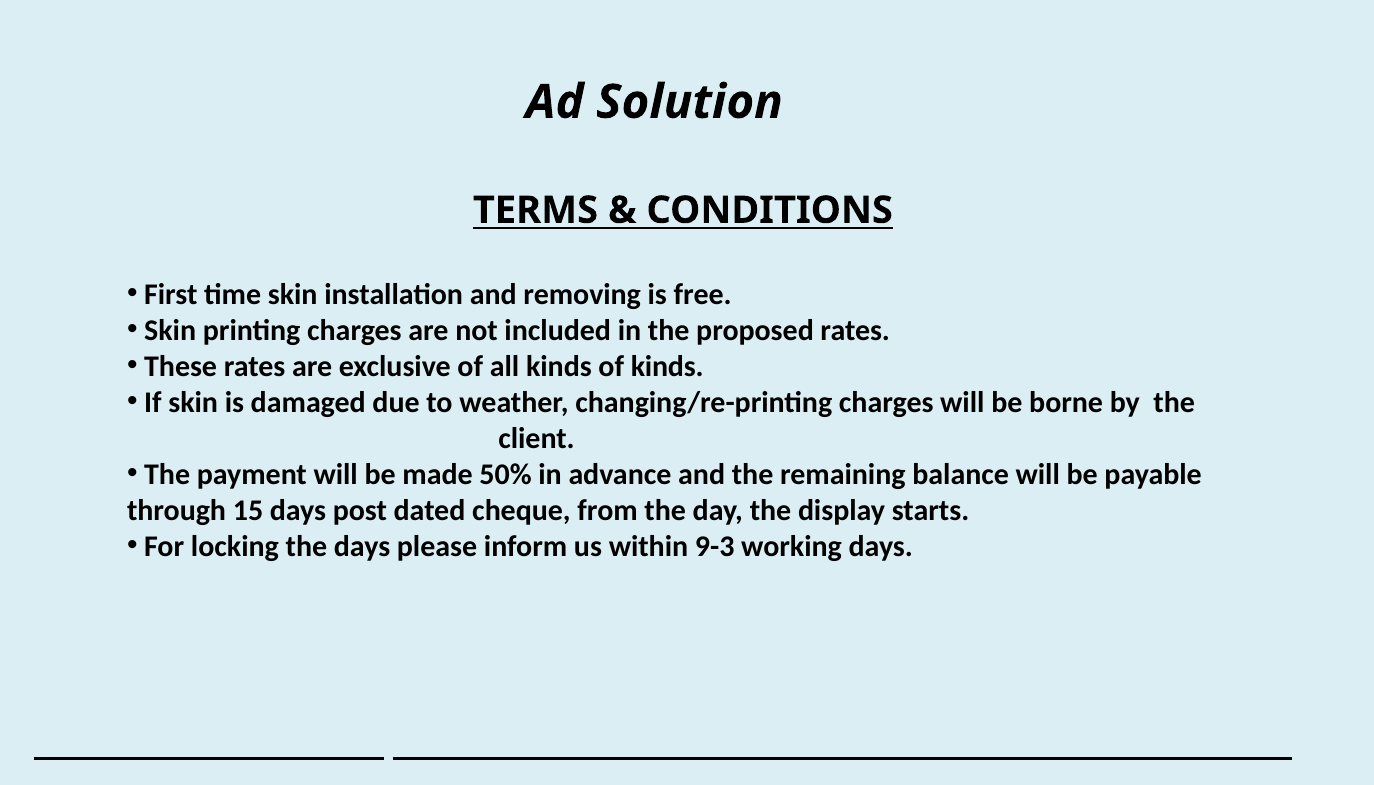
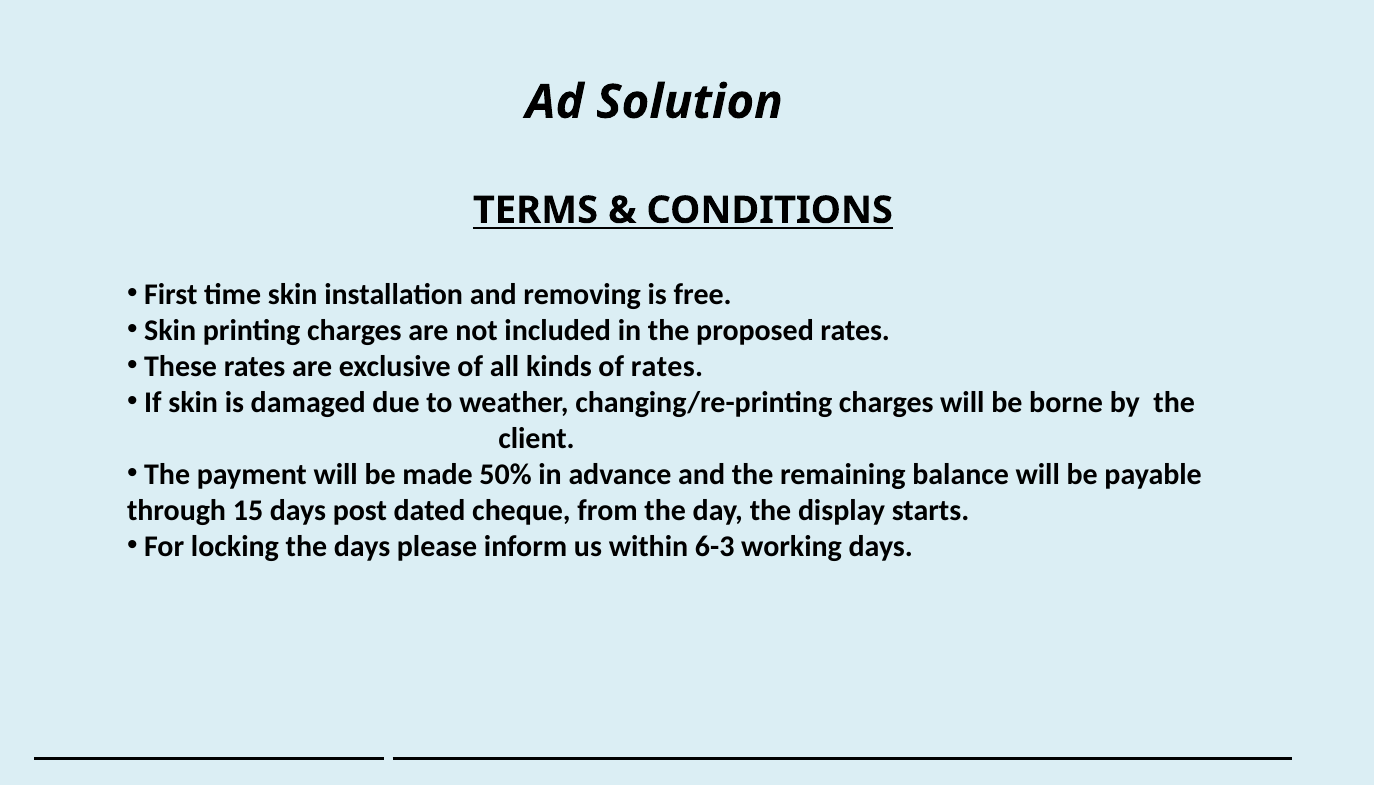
of kinds: kinds -> rates (667, 367)
9-3: 9-3 -> 6-3 (715, 547)
